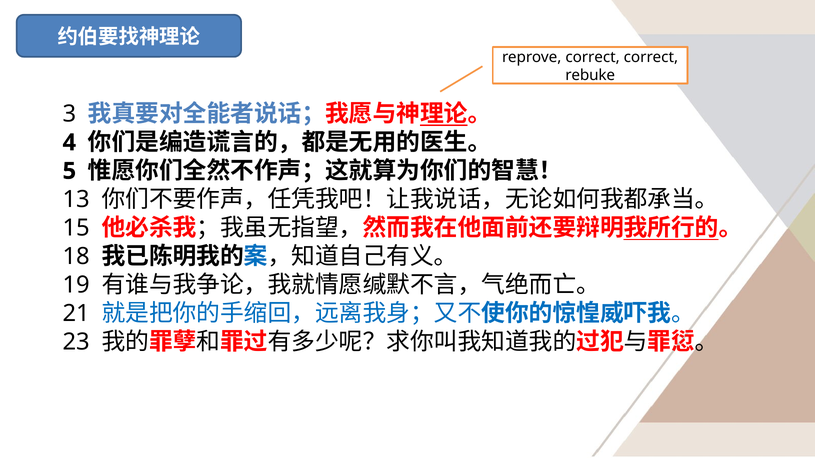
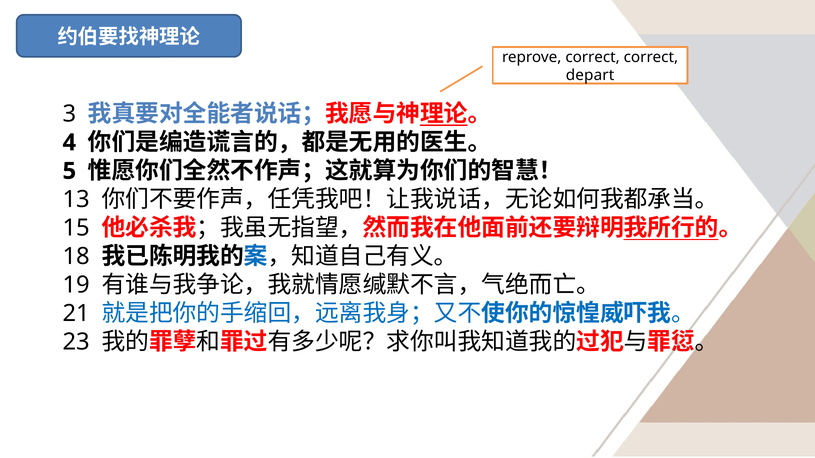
rebuke: rebuke -> depart (590, 76)
